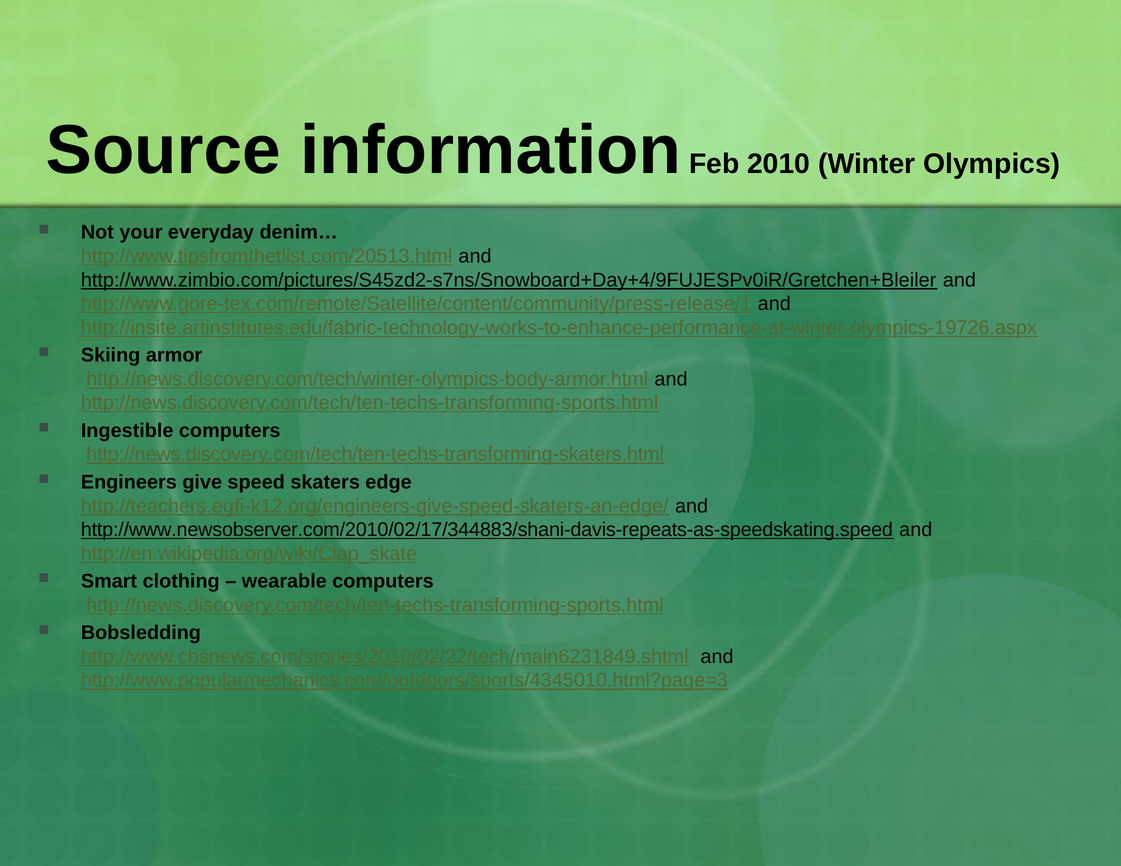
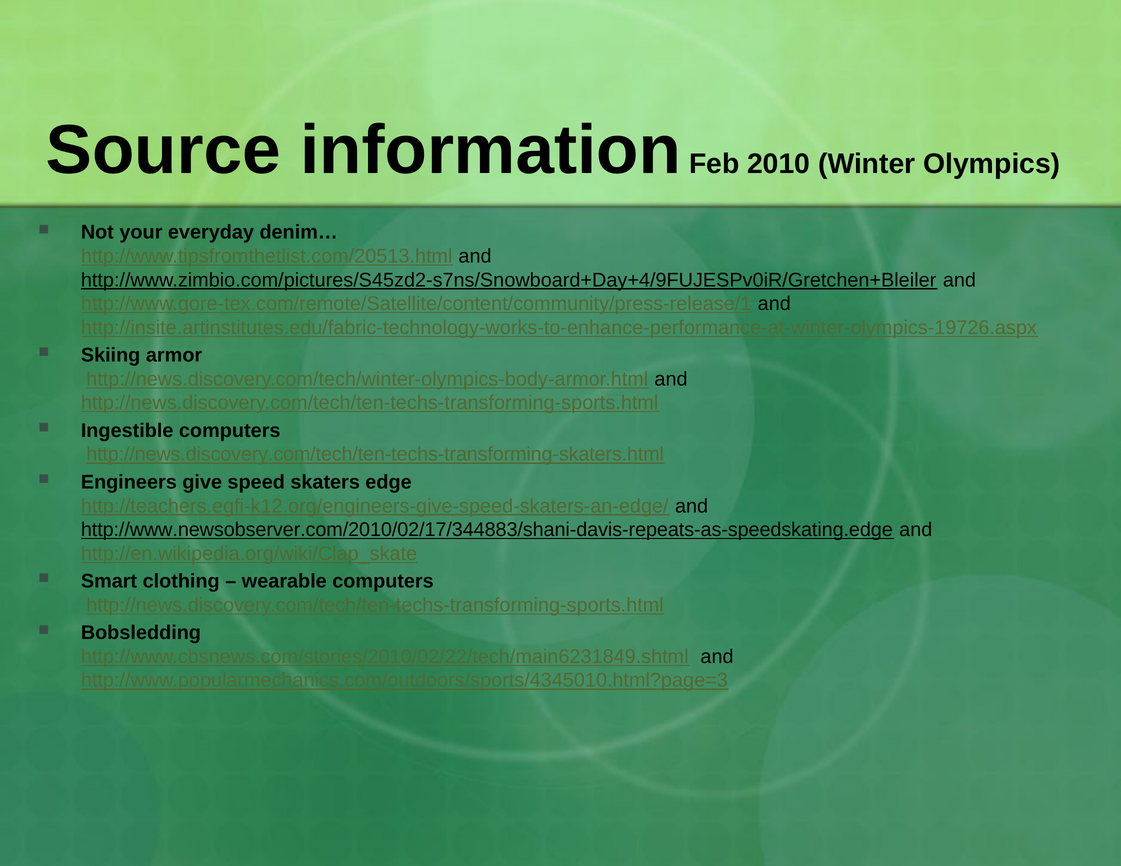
http://www.newsobserver.com/2010/02/17/344883/shani-davis-repeats-as-speedskating.speed: http://www.newsobserver.com/2010/02/17/344883/shani-davis-repeats-as-speedskating.speed -> http://www.newsobserver.com/2010/02/17/344883/shani-davis-repeats-as-speedskating.edge (487, 530)
